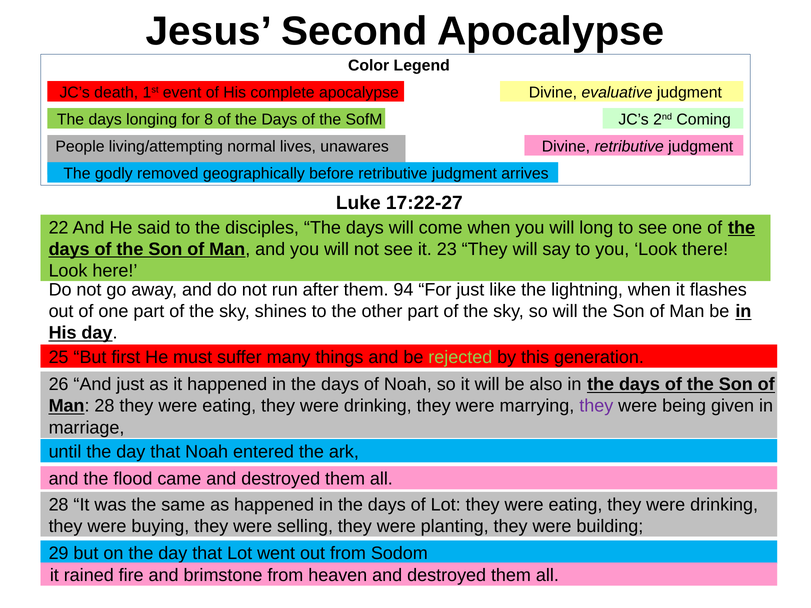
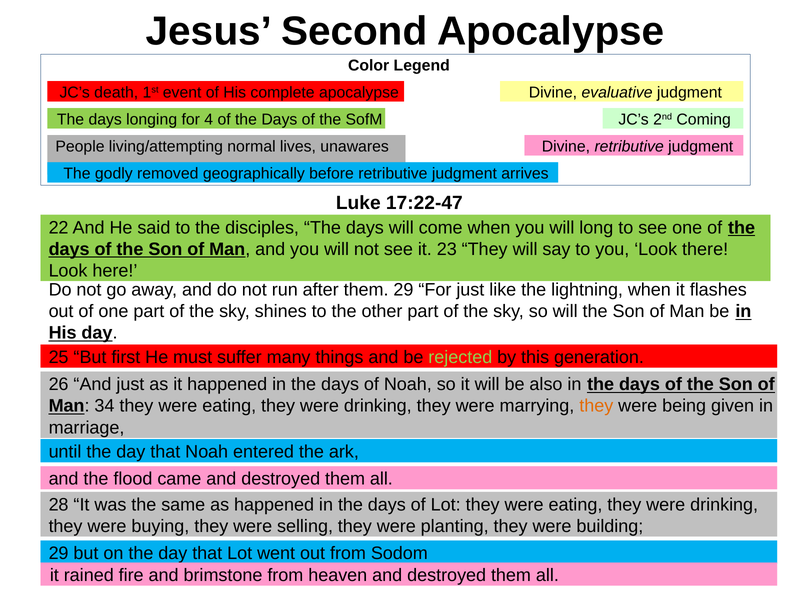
8: 8 -> 4 (209, 120)
17:22-27: 17:22-27 -> 17:22-47 (424, 203)
them 94: 94 -> 29 (403, 290)
Man 28: 28 -> 34 (104, 406)
they colour: purple -> orange (596, 406)
